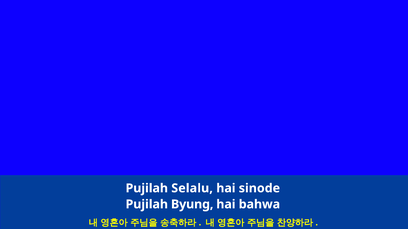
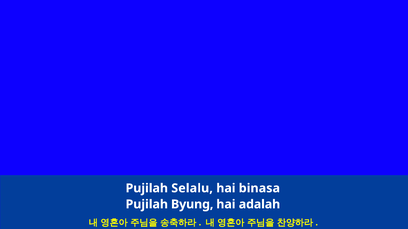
sinode: sinode -> binasa (259, 189)
bahwa: bahwa -> adalah (259, 205)
